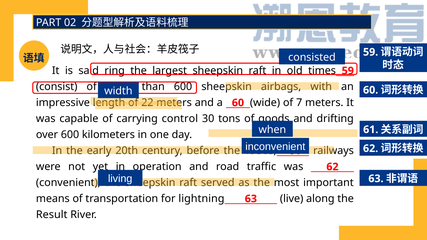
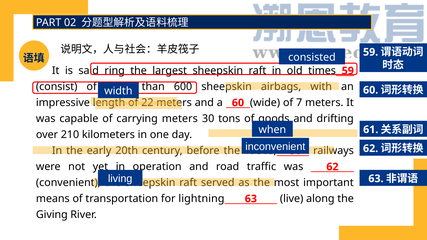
carrying control: control -> meters (180, 119)
over 600: 600 -> 210 (70, 135)
Result: Result -> Giving (52, 215)
